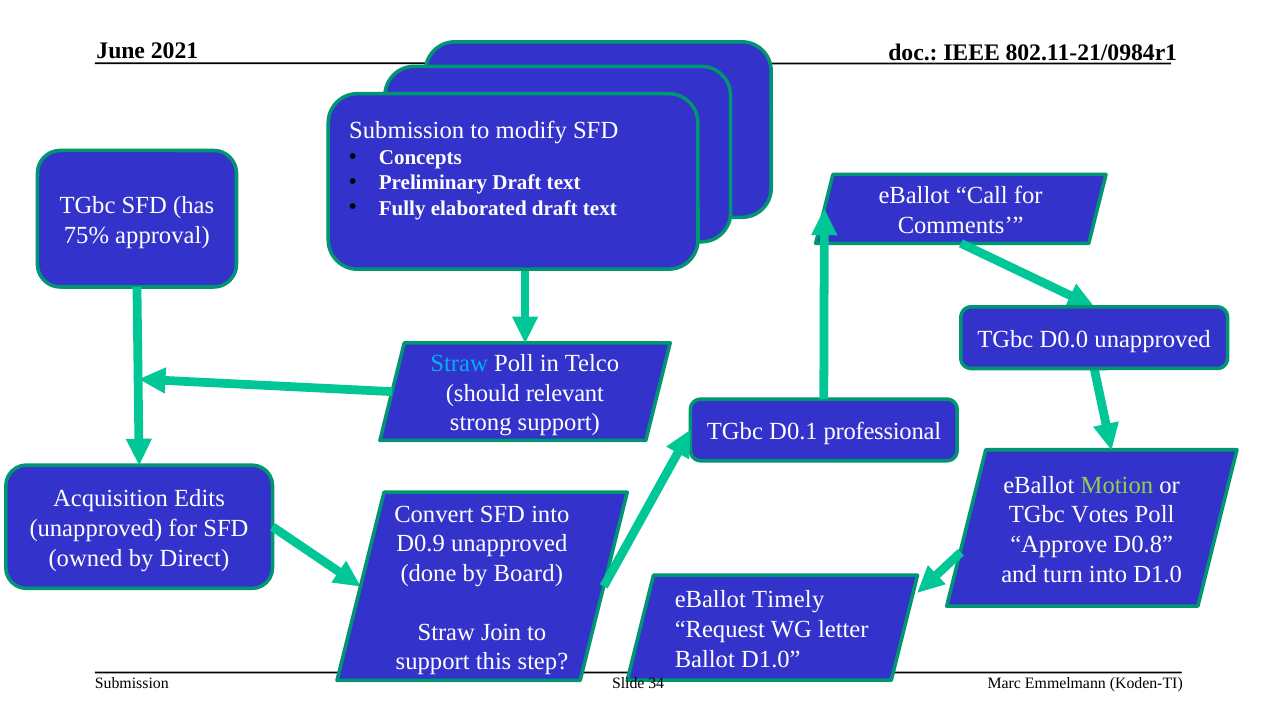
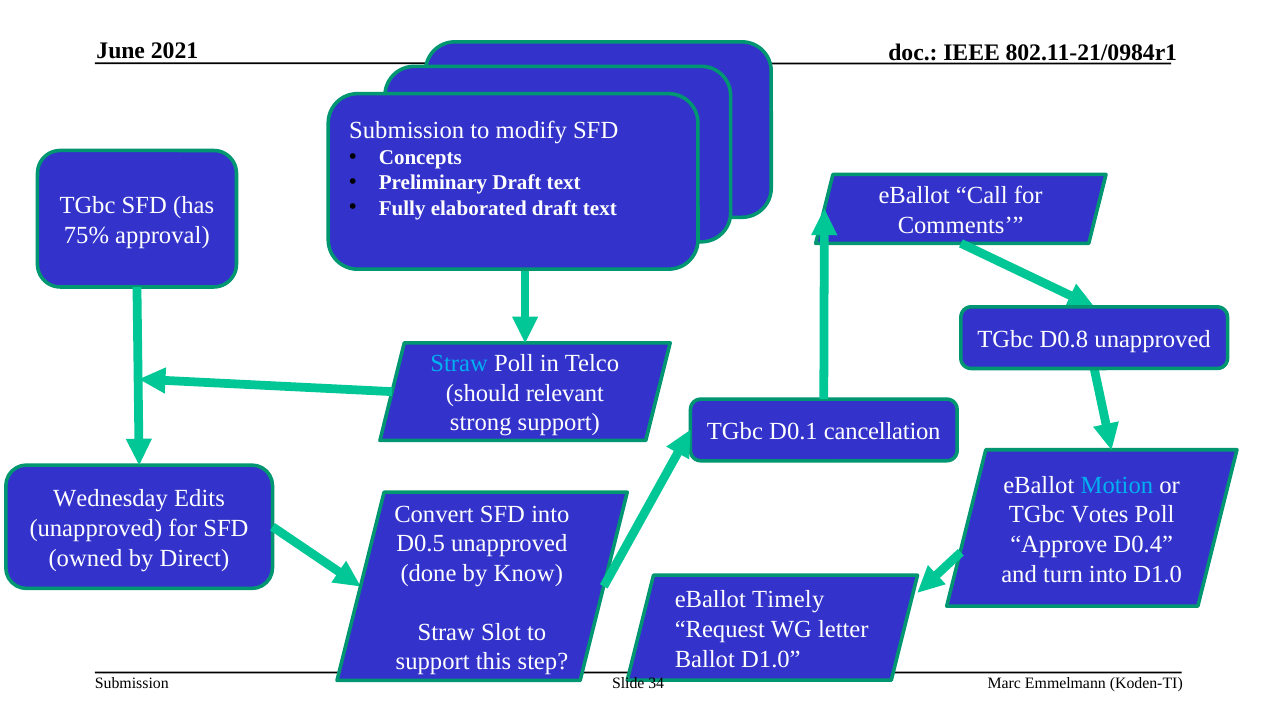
D0.0: D0.0 -> D0.8 (1064, 339)
professional: professional -> cancellation (882, 432)
Motion colour: light green -> light blue (1117, 485)
Acquisition: Acquisition -> Wednesday (111, 499)
D0.9: D0.9 -> D0.5 (421, 544)
D0.8: D0.8 -> D0.4 (1143, 544)
Board: Board -> Know (528, 573)
Join: Join -> Slot (501, 632)
